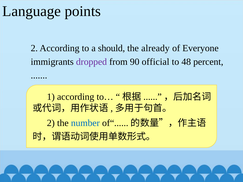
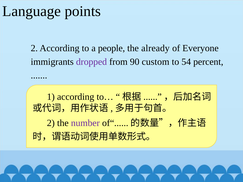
should: should -> people (111, 48)
official: official -> custom (156, 62)
48: 48 -> 54 (186, 62)
number colour: blue -> purple (85, 123)
